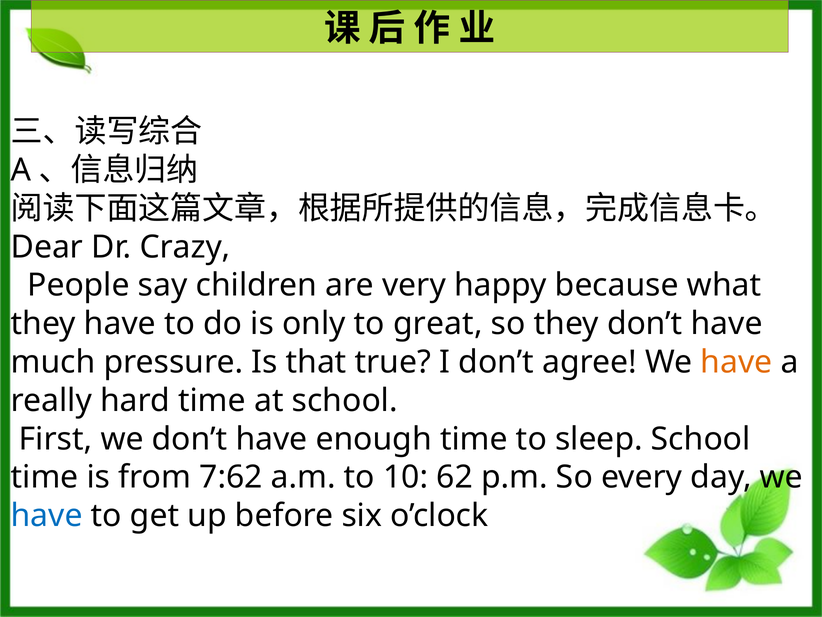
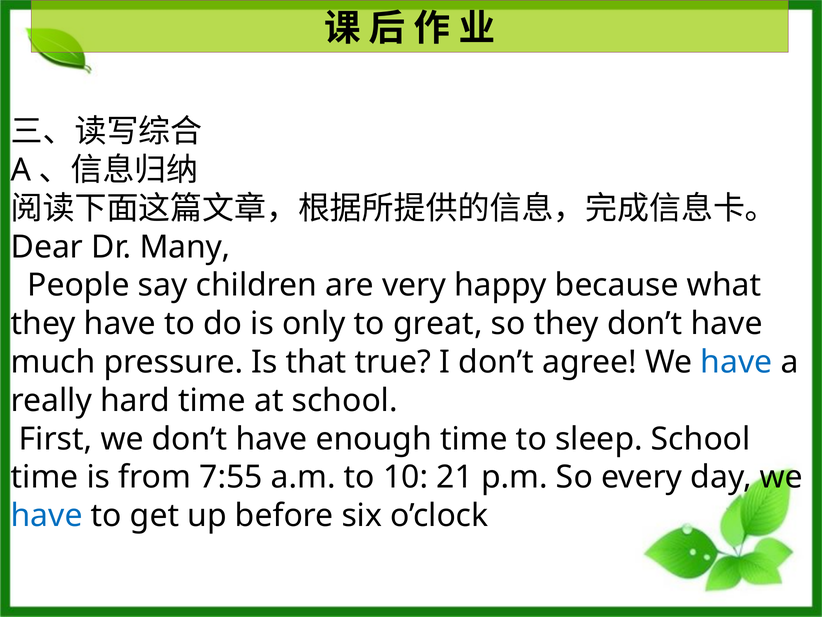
Crazy: Crazy -> Many (185, 247)
have colour: orange -> blue (736, 362)
7:62: 7:62 -> 7:55 (231, 477)
62: 62 -> 21 (455, 477)
